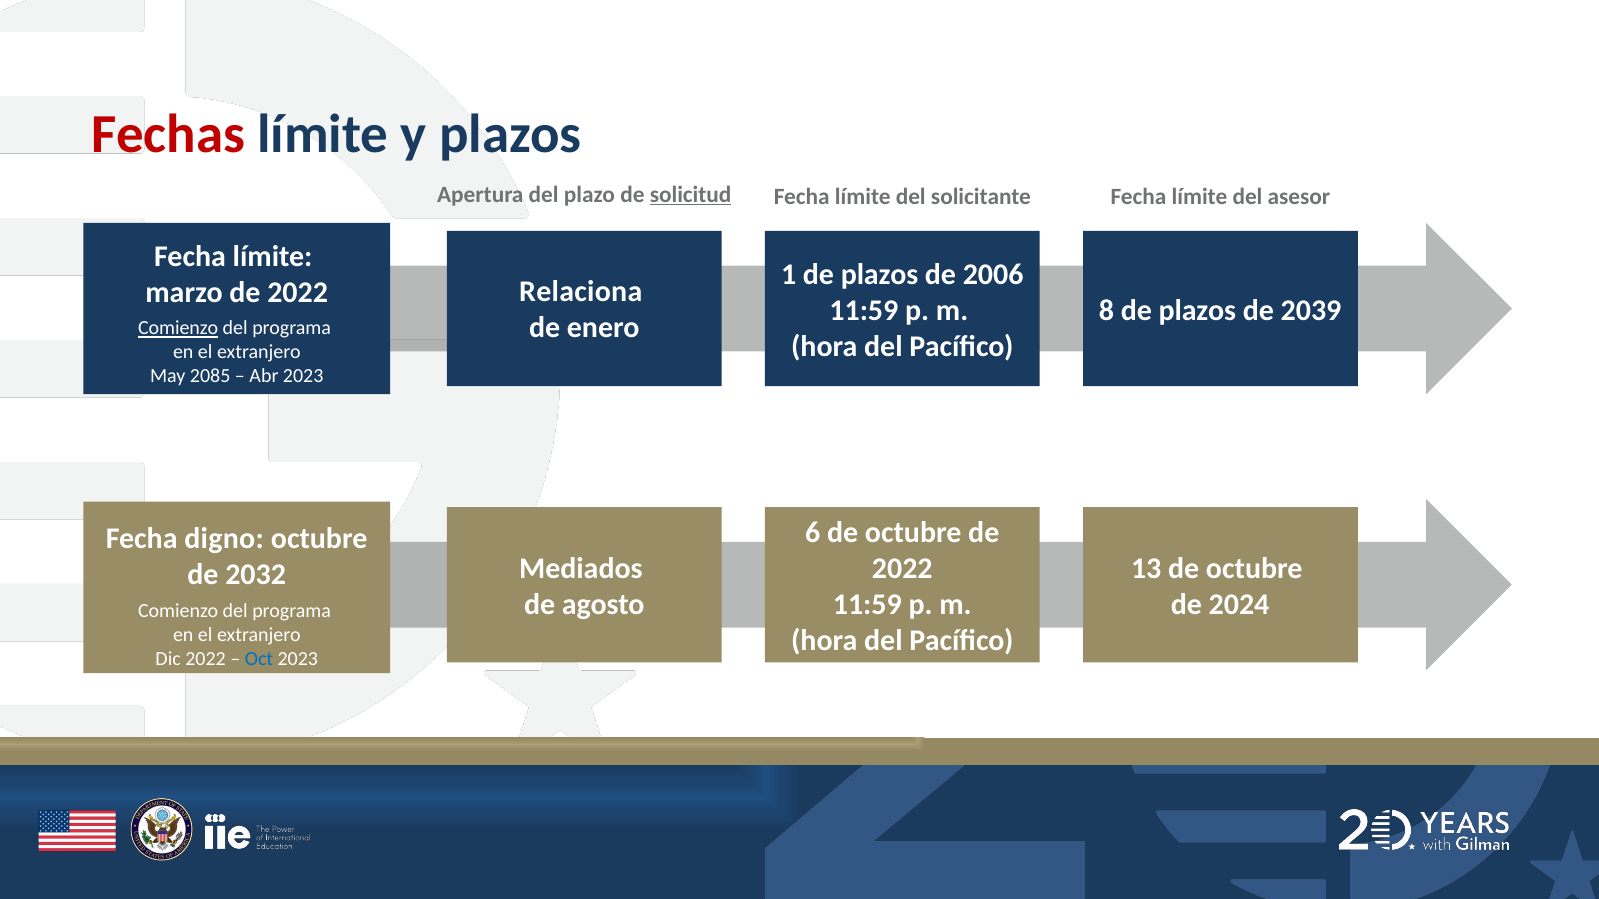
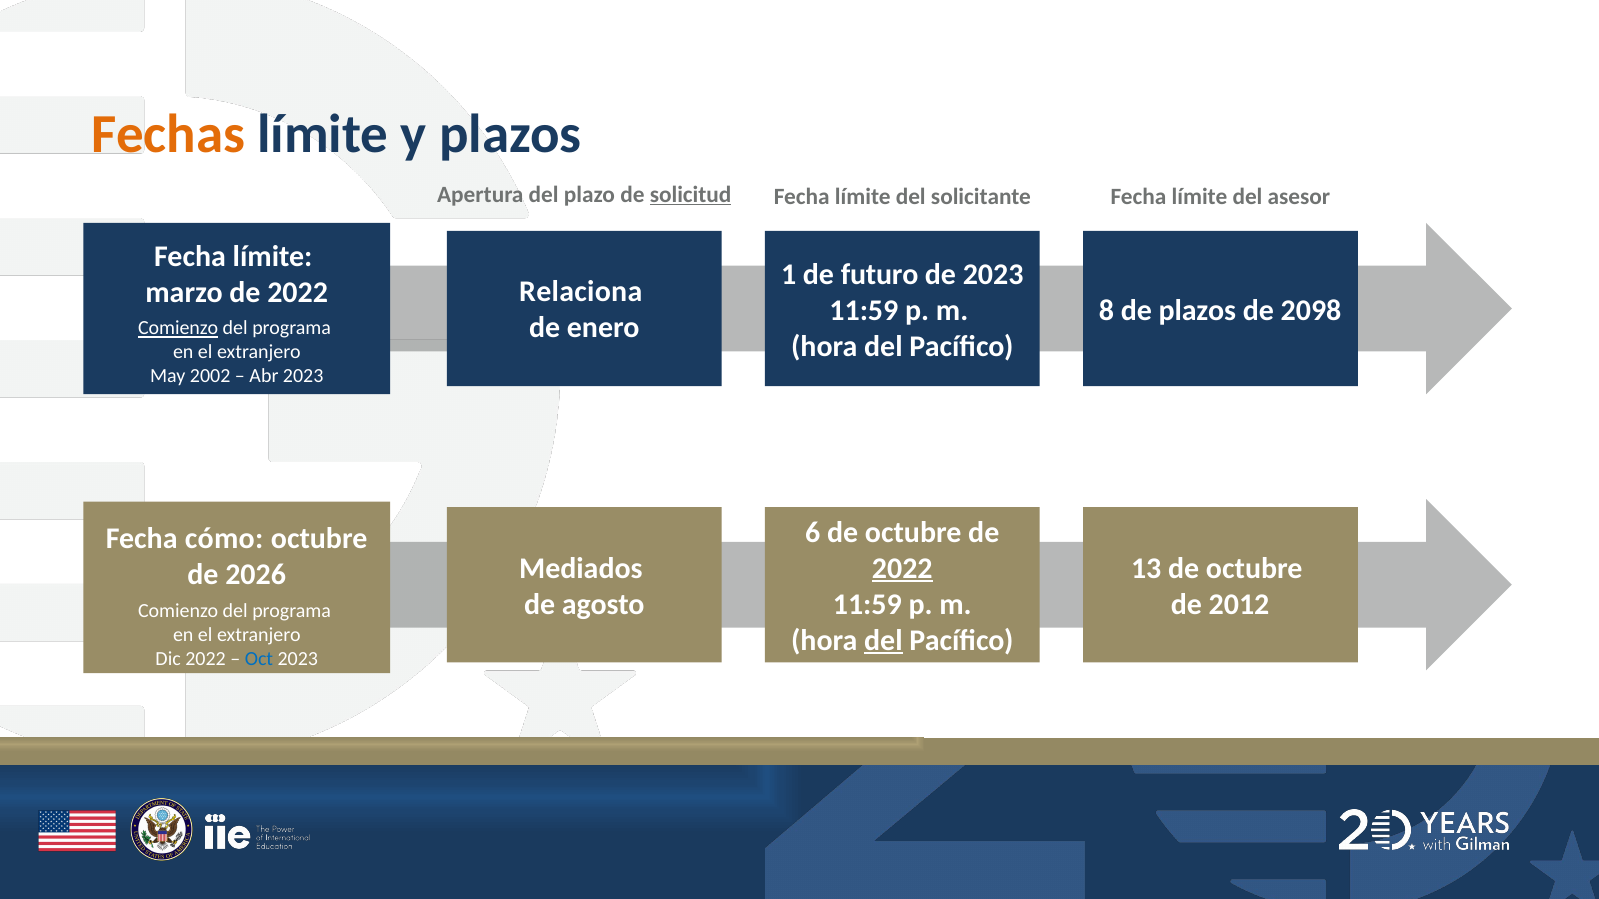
Fechas colour: red -> orange (168, 135)
1 de plazos: plazos -> futuro (880, 274)
de 2006: 2006 -> 2023 (993, 274)
2039: 2039 -> 2098 (1311, 310)
2085: 2085 -> 2002 (210, 377)
digno: digno -> cómo (224, 539)
2022 underline: none -> present (902, 569)
2032: 2032 -> 2026 (256, 575)
2024: 2024 -> 2012 (1239, 605)
del underline: none -> present (883, 641)
